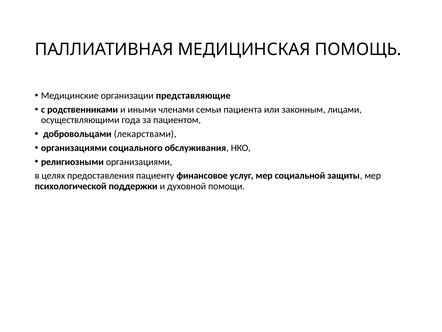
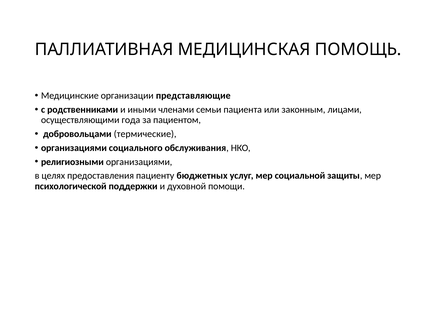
лекарствами: лекарствами -> термические (145, 134)
финансовое: финансовое -> бюджетных (202, 175)
